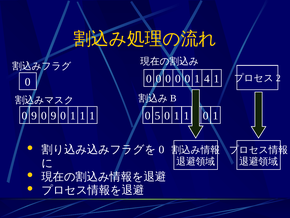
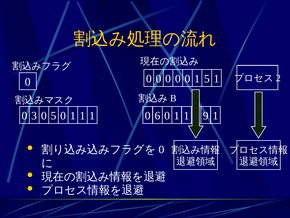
1 4: 4 -> 5 (207, 79)
9: 9 -> 3 (34, 116)
9: 9 -> 5 (54, 116)
5: 5 -> 6 (157, 116)
0: 0 -> 9 (206, 116)
